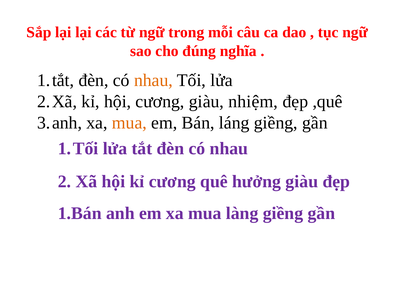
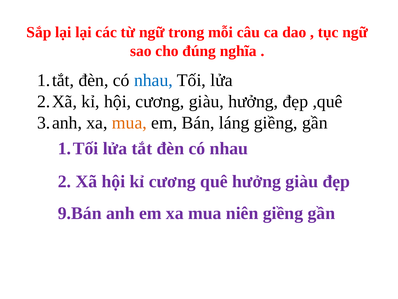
nhau colour: orange -> blue (153, 80)
giàu nhiệm: nhiệm -> hưởng (253, 101)
1.Bán: 1.Bán -> 9.Bán (80, 213)
làng: làng -> niên (242, 213)
